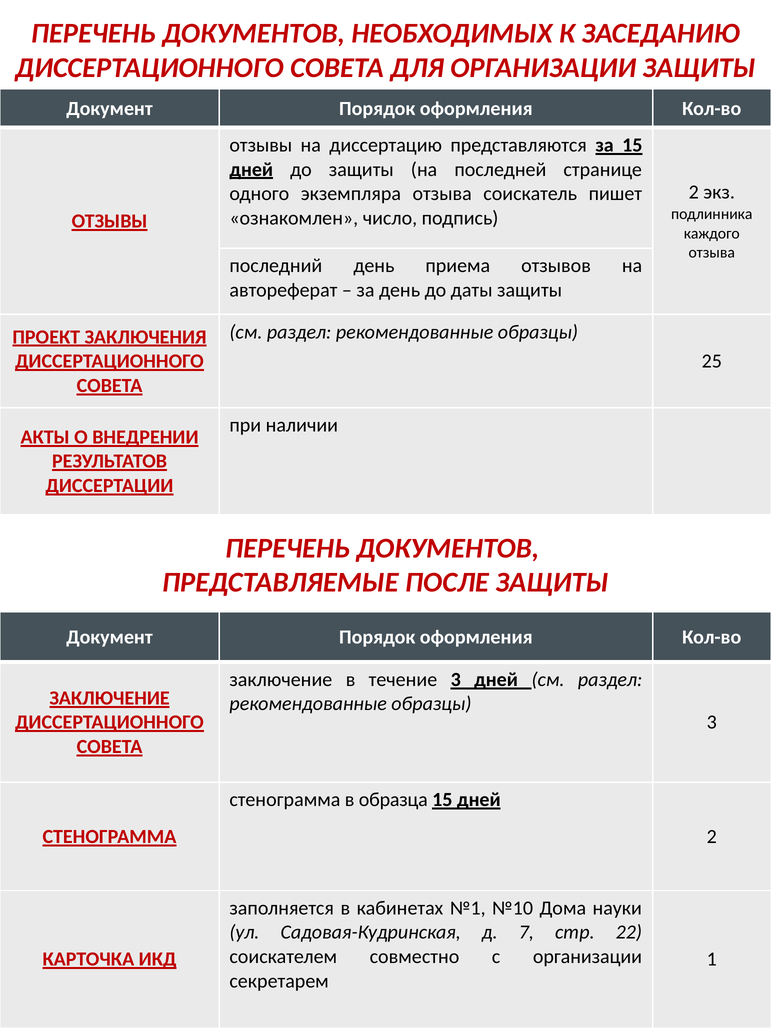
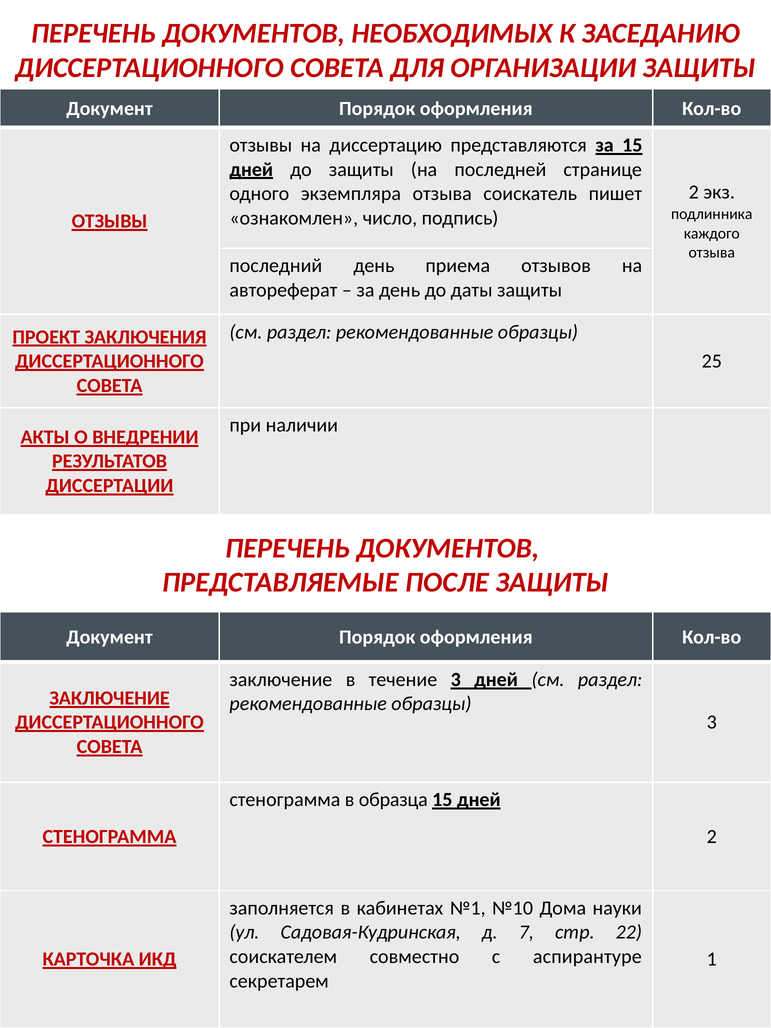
с организации: организации -> аспирантуре (587, 957)
